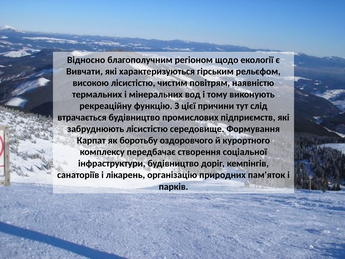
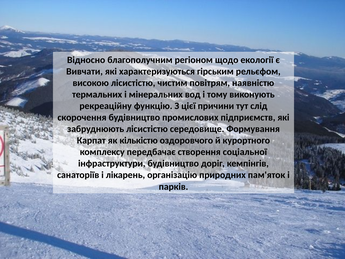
втрачається: втрачається -> скорочення (82, 117)
боротьбу: боротьбу -> кількістю (139, 140)
